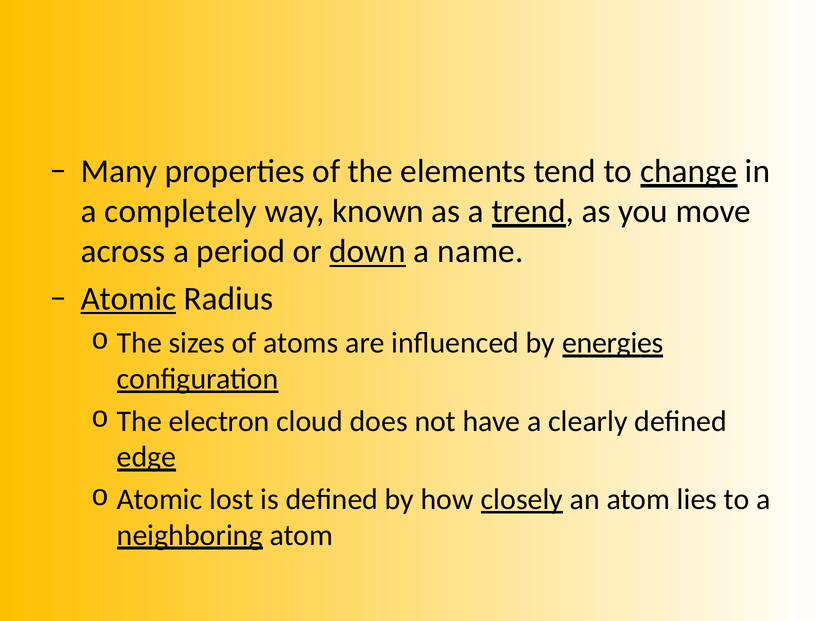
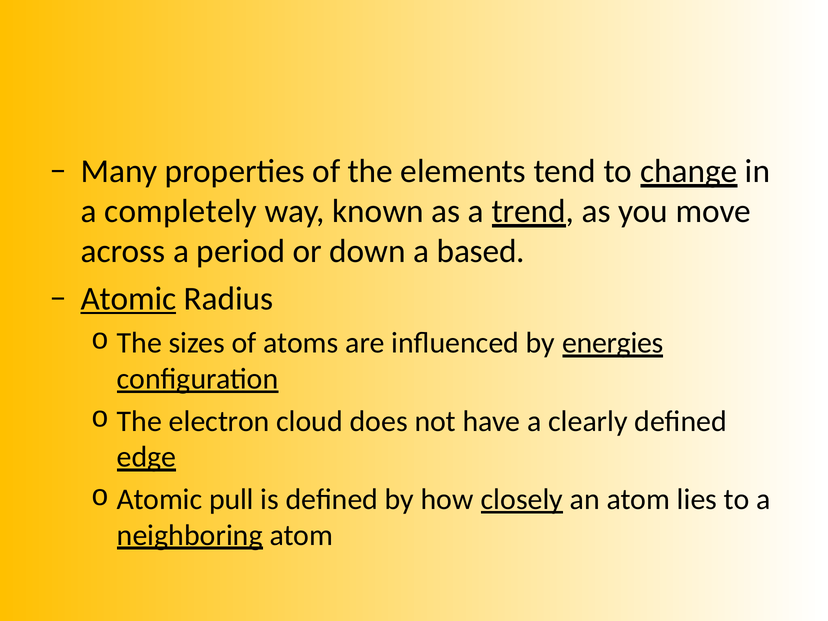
down underline: present -> none (368, 251)
name: name -> based (481, 251)
lost: lost -> pull (231, 499)
